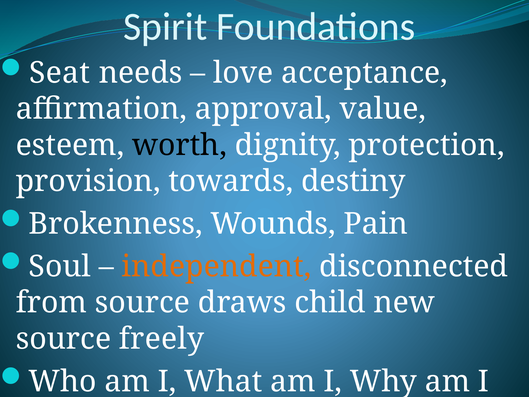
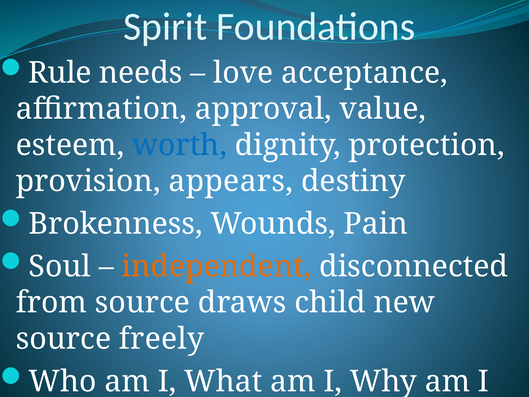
Seat: Seat -> Rule (60, 73)
worth colour: black -> blue (180, 145)
towards: towards -> appears (231, 181)
